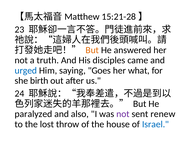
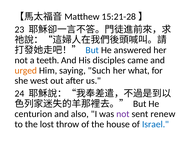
But colour: orange -> blue (92, 50)
truth: truth -> teeth (48, 60)
urged colour: blue -> orange (26, 71)
Goes: Goes -> Such (99, 71)
birth: birth -> west (39, 81)
paralyzed: paralyzed -> centurion (33, 114)
